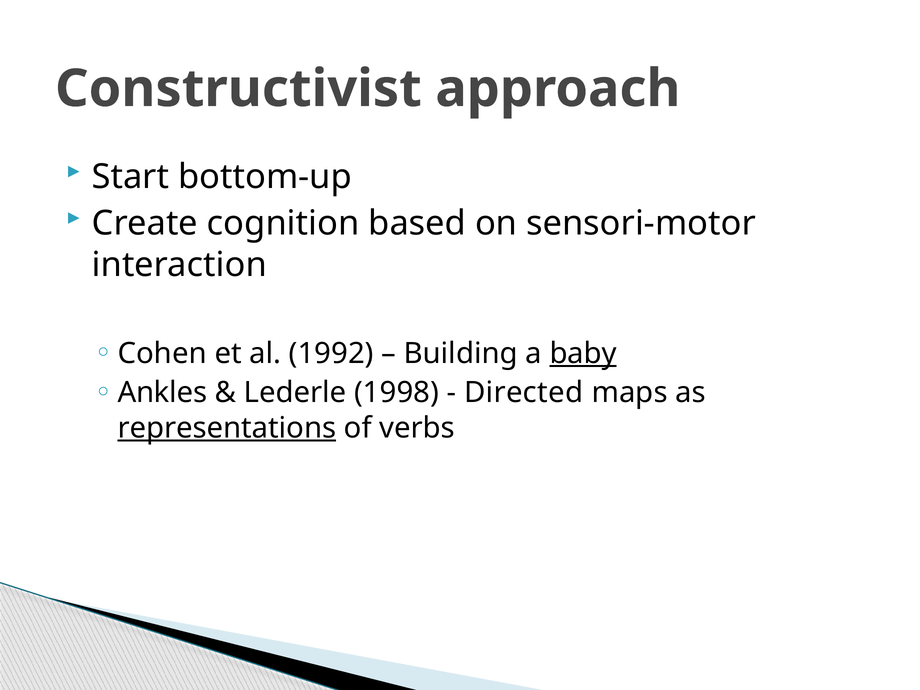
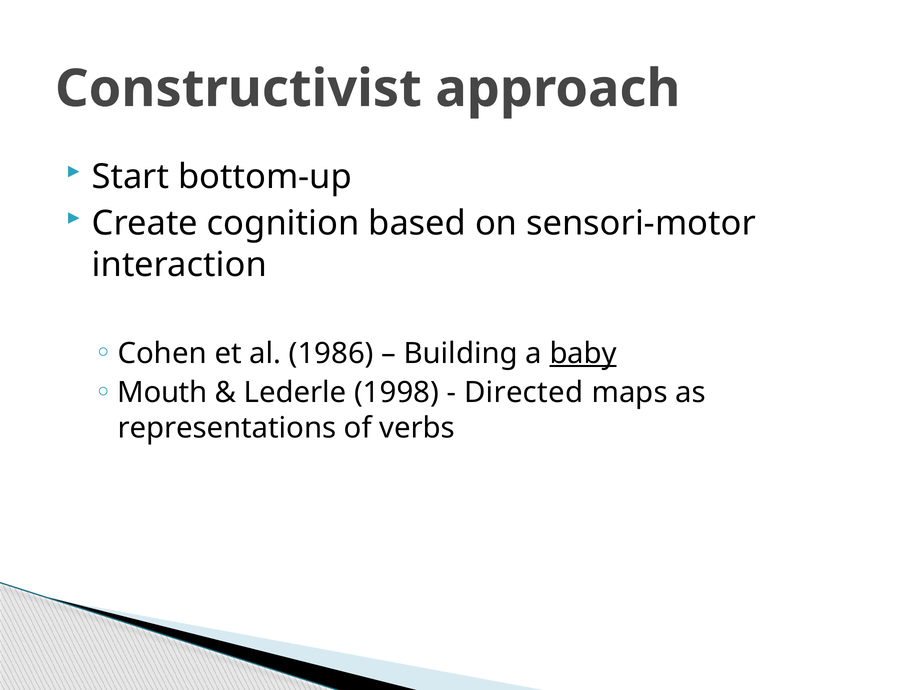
1992: 1992 -> 1986 (331, 353)
Ankles: Ankles -> Mouth (162, 393)
representations underline: present -> none (227, 428)
